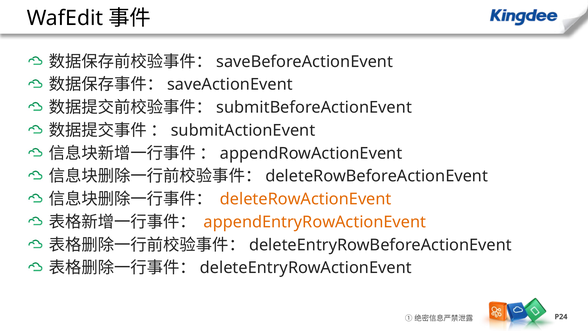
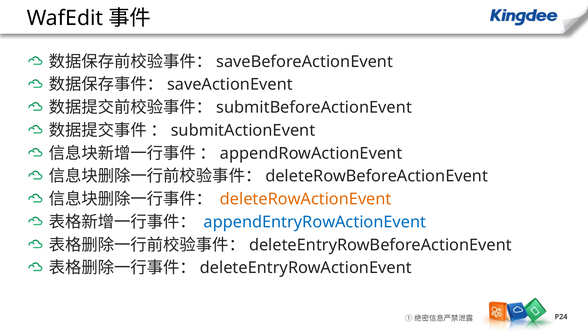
appendEntryRowActionEvent colour: orange -> blue (315, 222)
